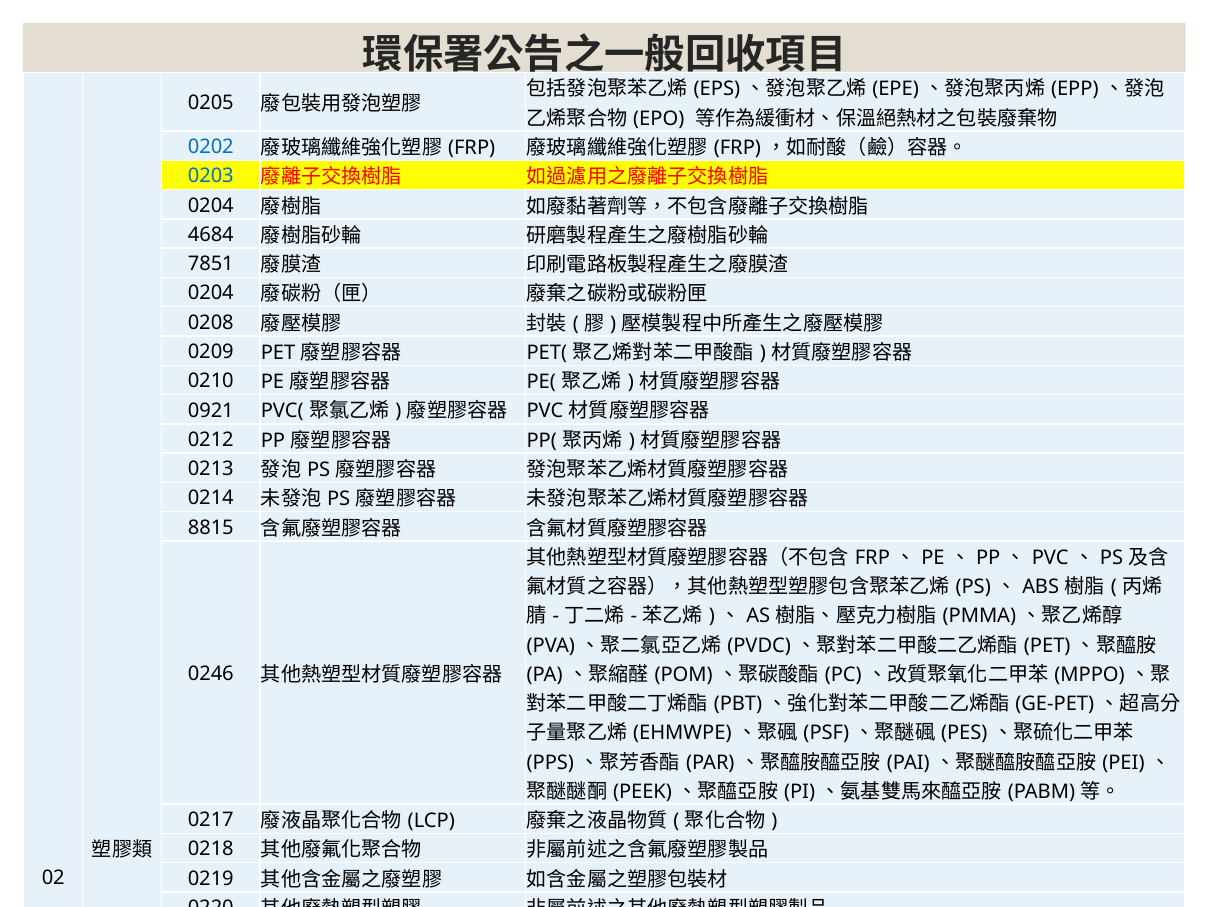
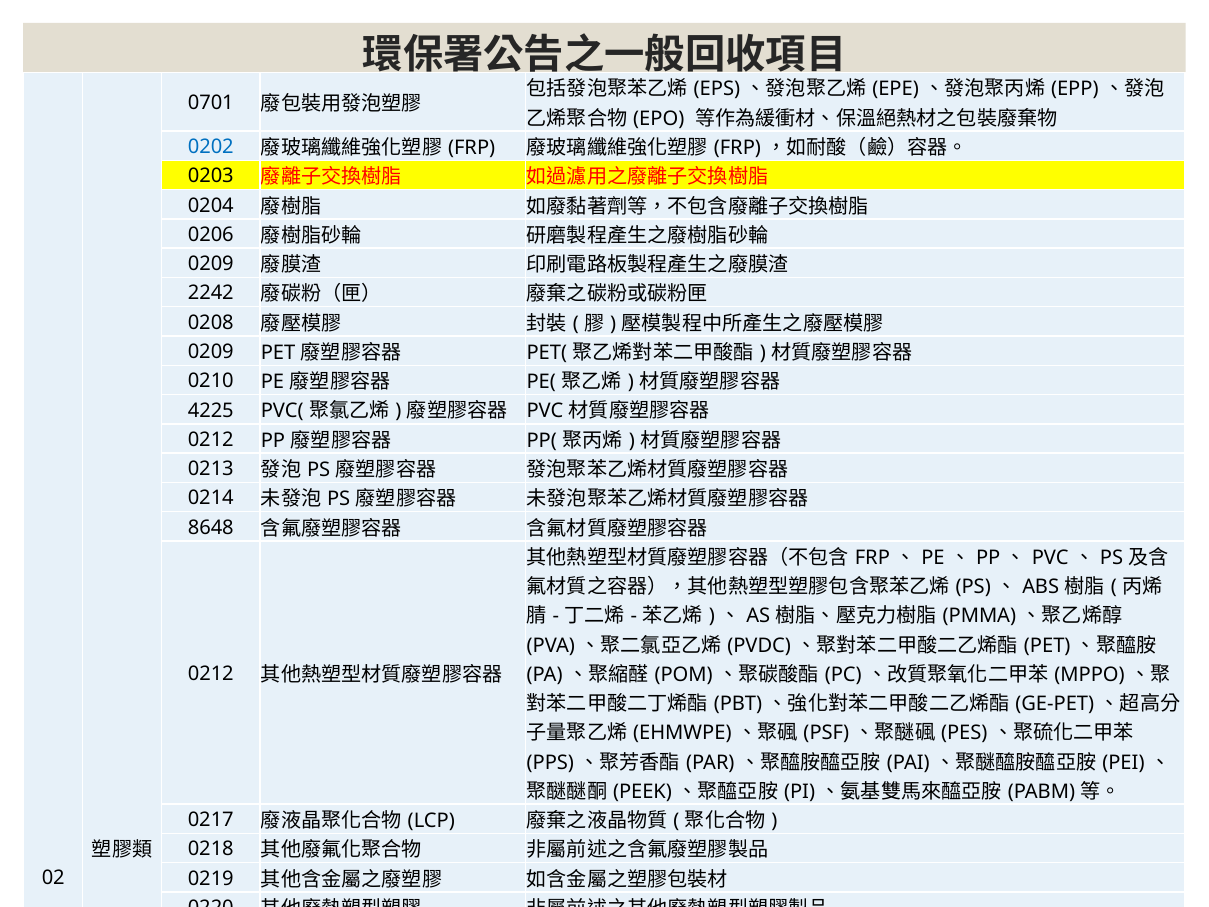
0205: 0205 -> 0701 (211, 103)
0203 colour: blue -> black (211, 176)
4684: 4684 -> 0206 (211, 235)
7851: 7851 -> 0209 (211, 264)
0204: 0204 -> 2242 (211, 293)
0921: 0921 -> 4225 (211, 410)
8815: 8815 -> 8648 (211, 527)
0246: 0246 -> 0212 (211, 674)
